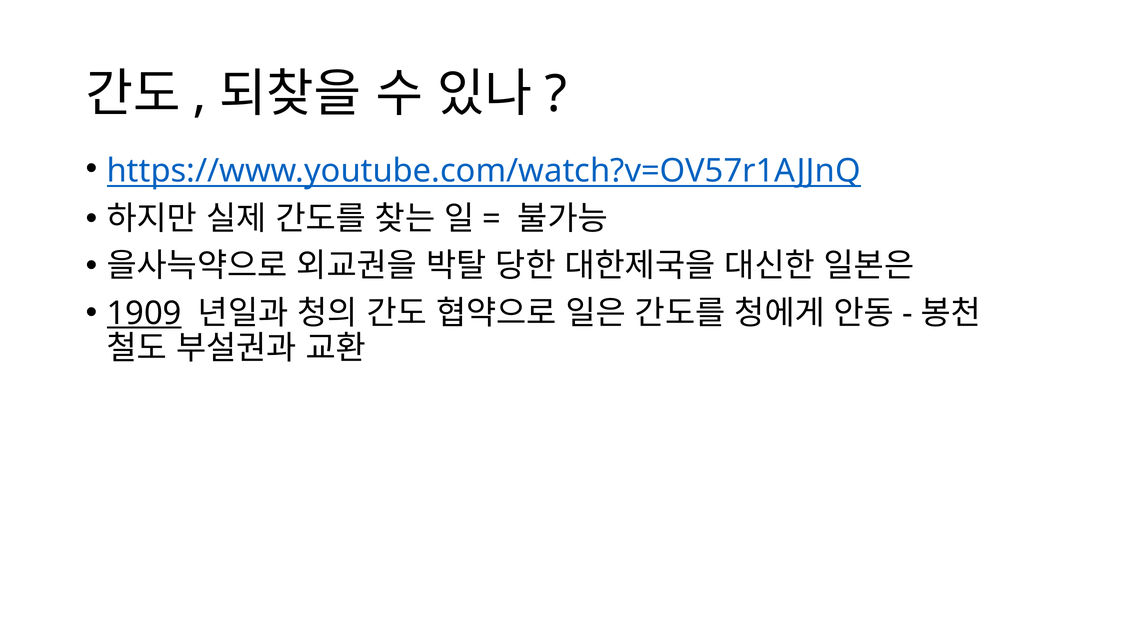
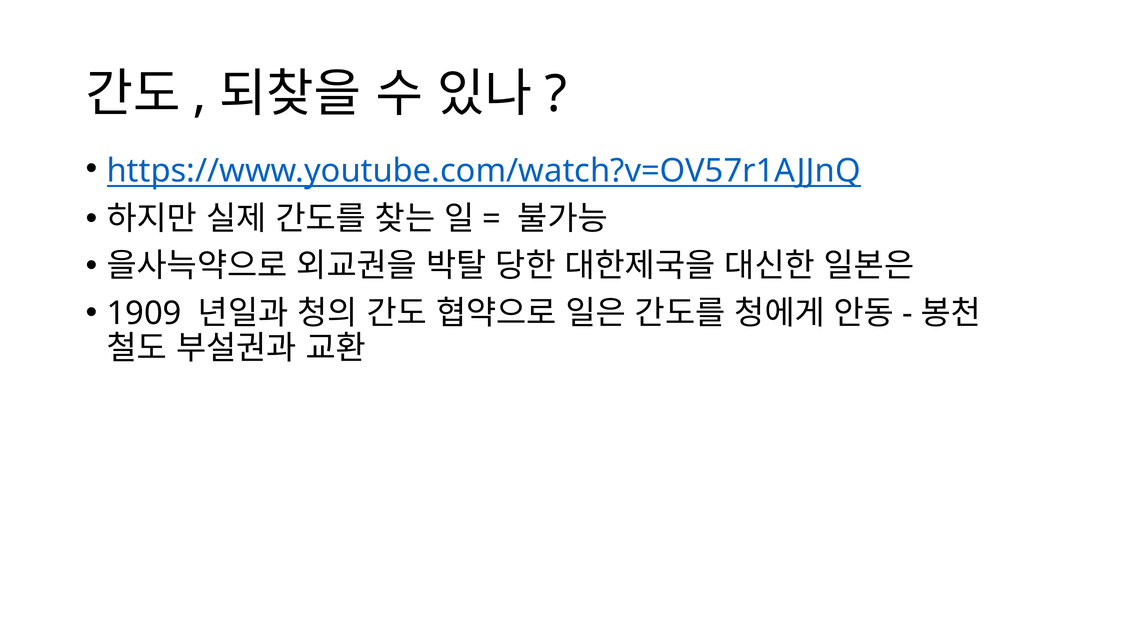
1909 underline: present -> none (144, 313)
